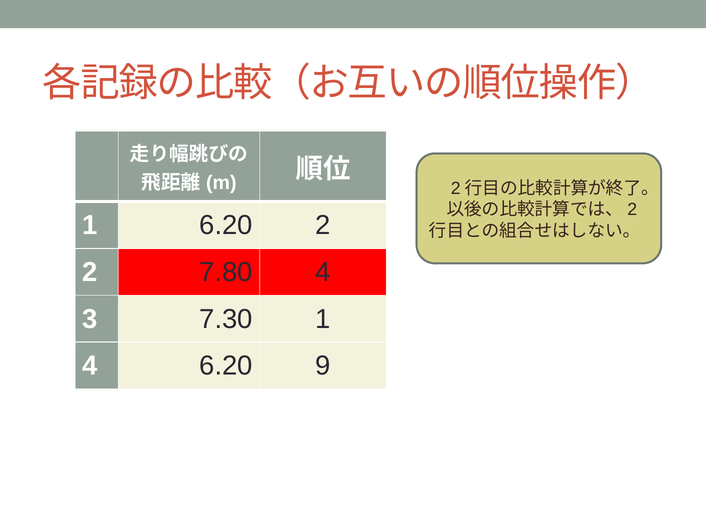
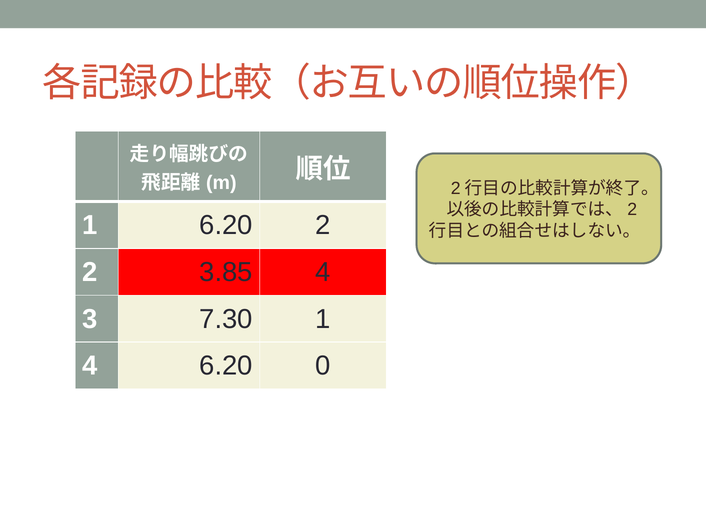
7.80: 7.80 -> 3.85 (226, 272)
9: 9 -> 0 (323, 366)
